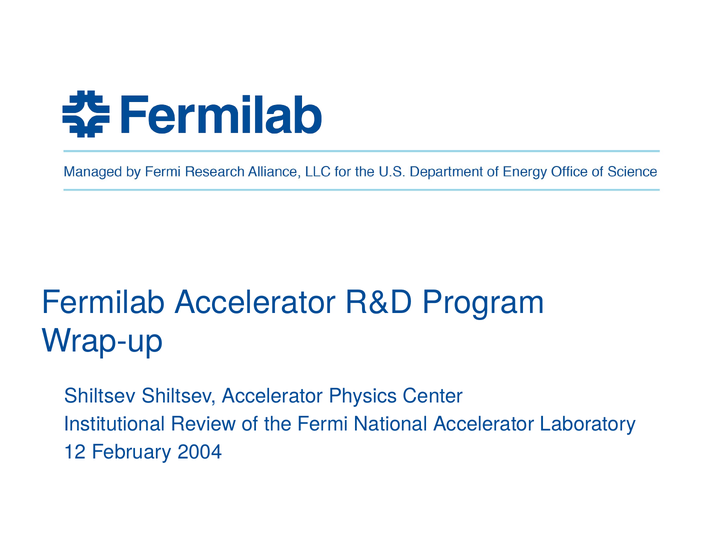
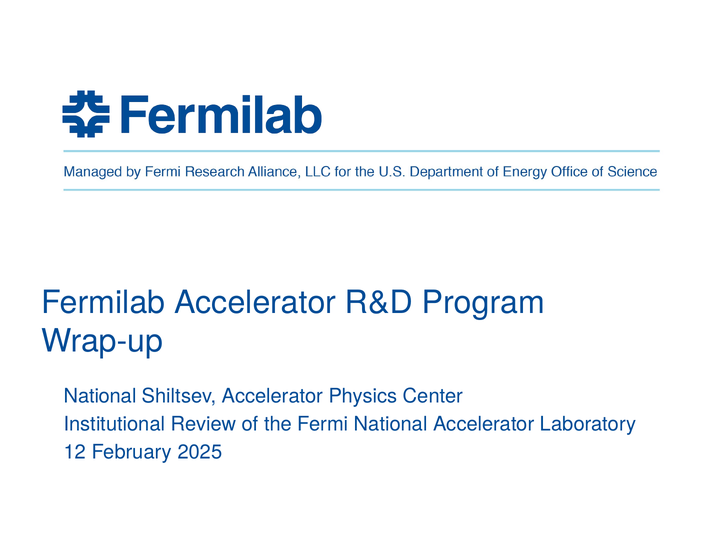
Shiltsev: Shiltsev -> National (100, 396)
2004: 2004 -> 2025 (200, 453)
